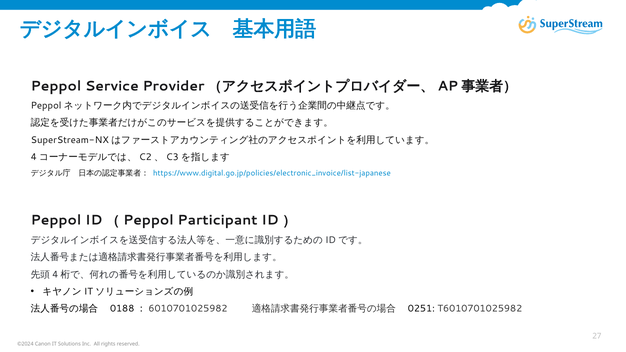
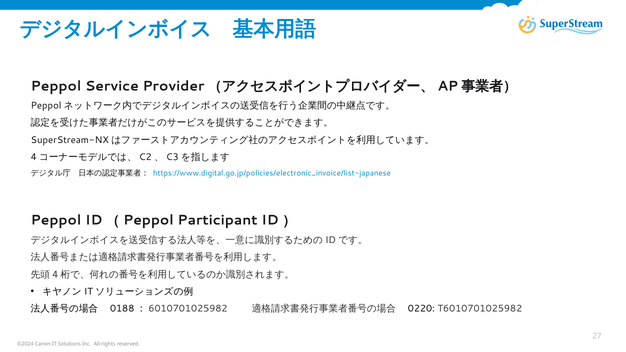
0251: 0251 -> 0220 (421, 309)
